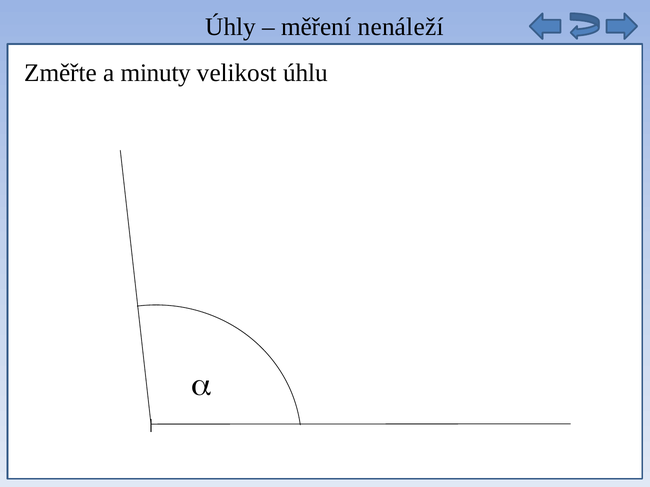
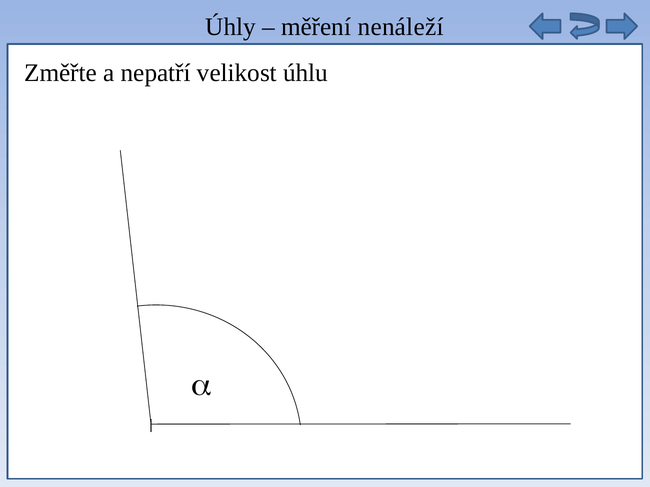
minuty: minuty -> nepatří (156, 73)
